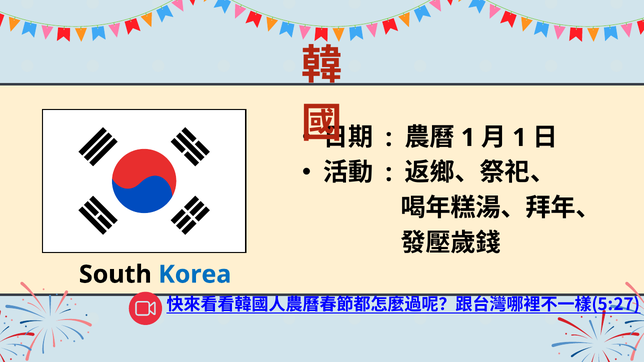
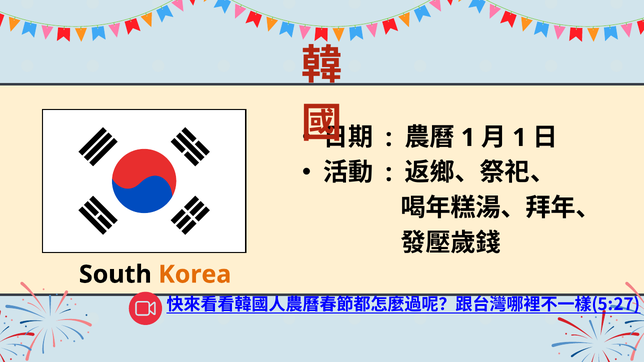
Korea colour: blue -> orange (195, 275)
